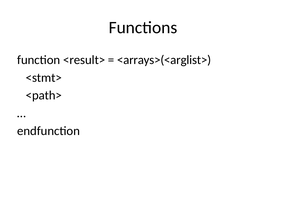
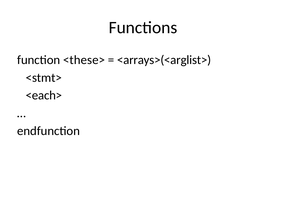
<result>: <result> -> <these> (84, 60)
<path>: <path> -> <each> (44, 96)
